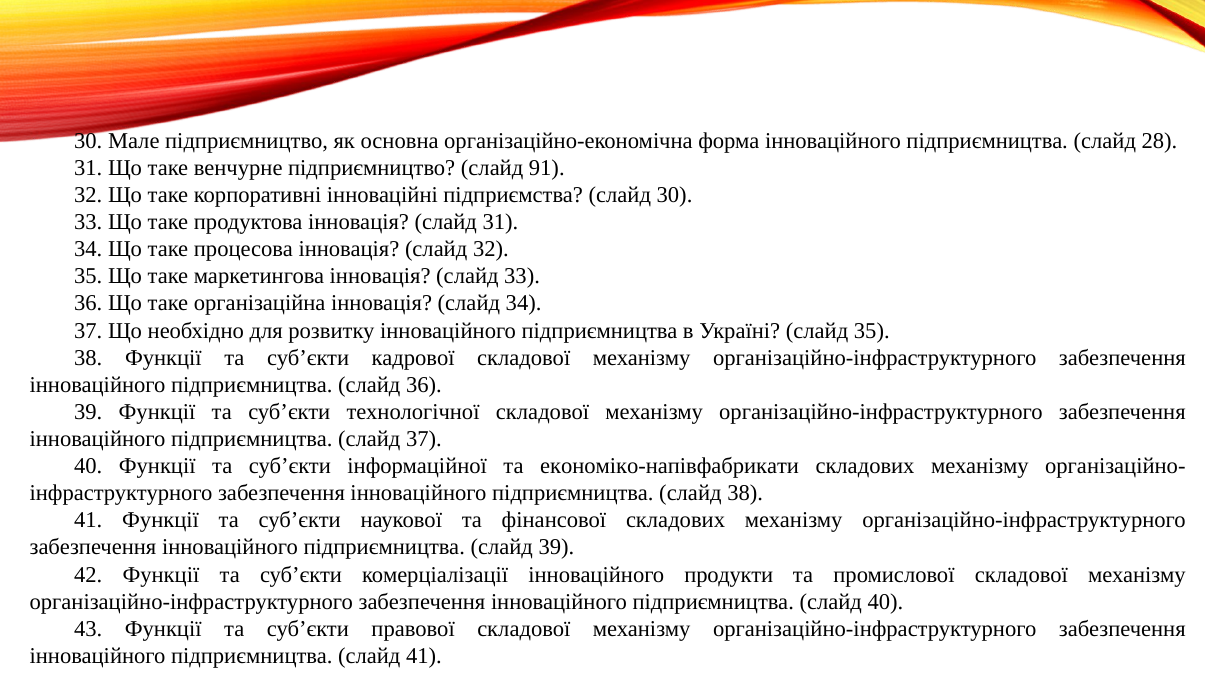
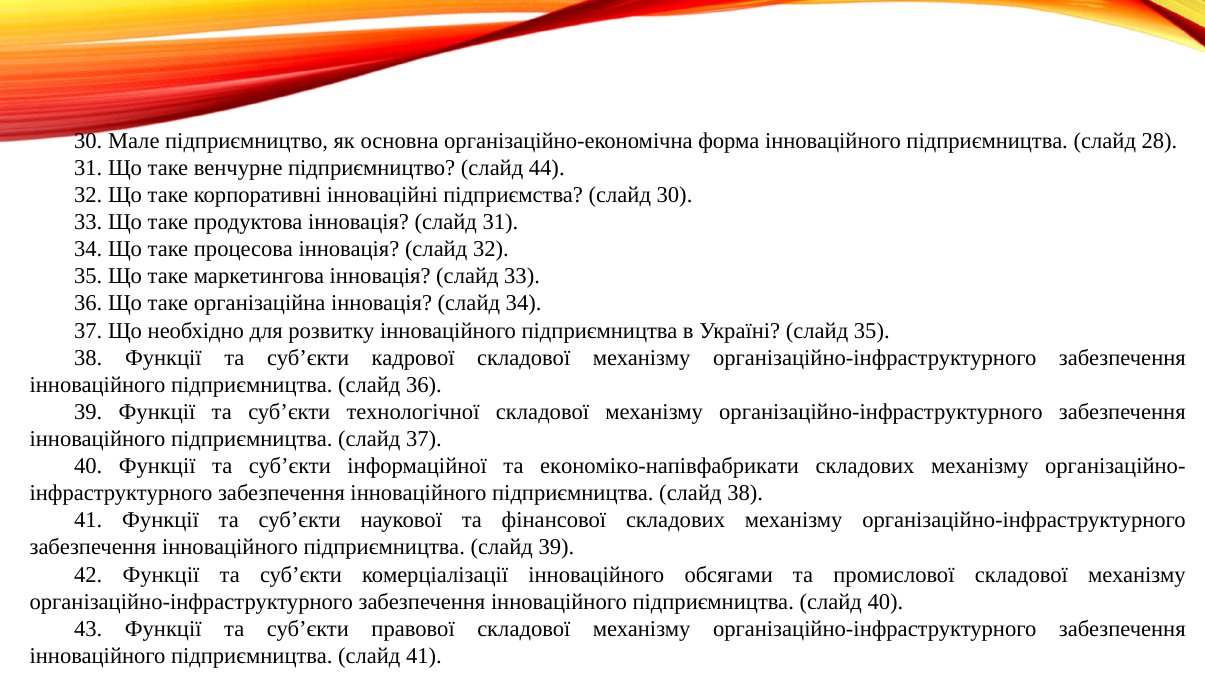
91: 91 -> 44 (547, 168)
продукти: продукти -> обсягами (729, 574)
